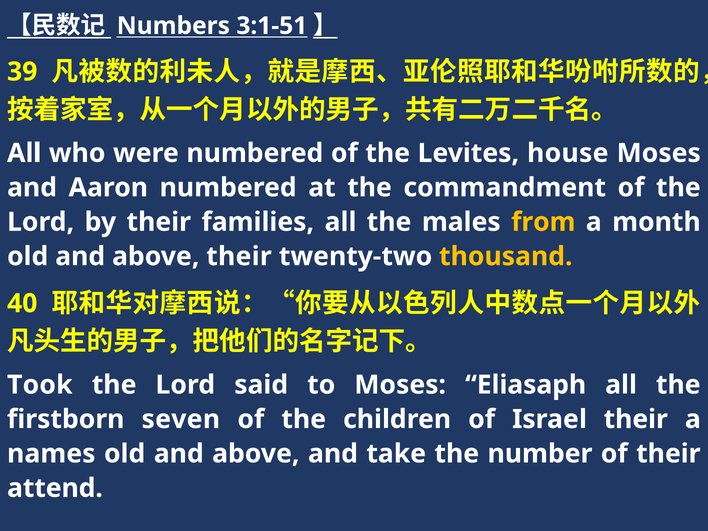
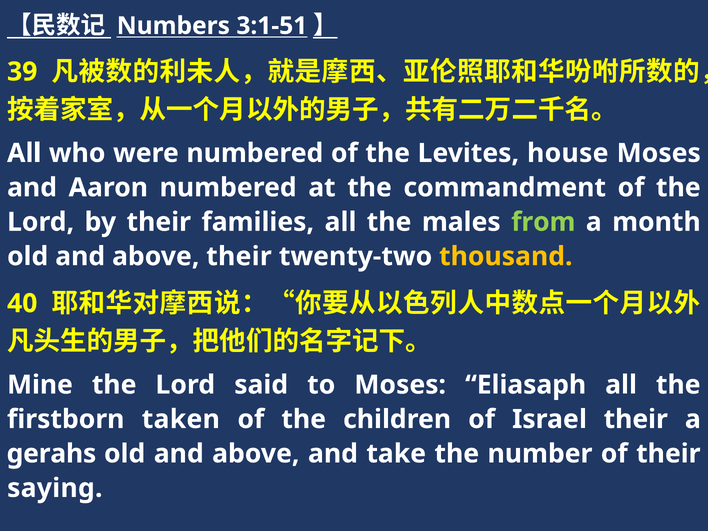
from colour: yellow -> light green (543, 222)
Took: Took -> Mine (40, 385)
seven: seven -> taken (181, 419)
names: names -> gerahs (51, 454)
attend: attend -> saying (55, 488)
